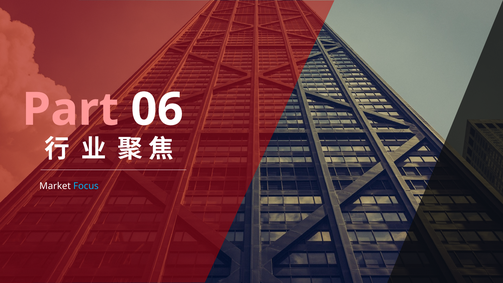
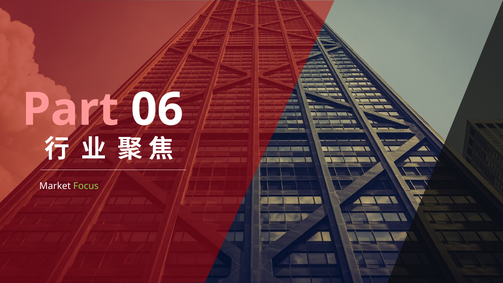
Focus colour: light blue -> light green (86, 186)
